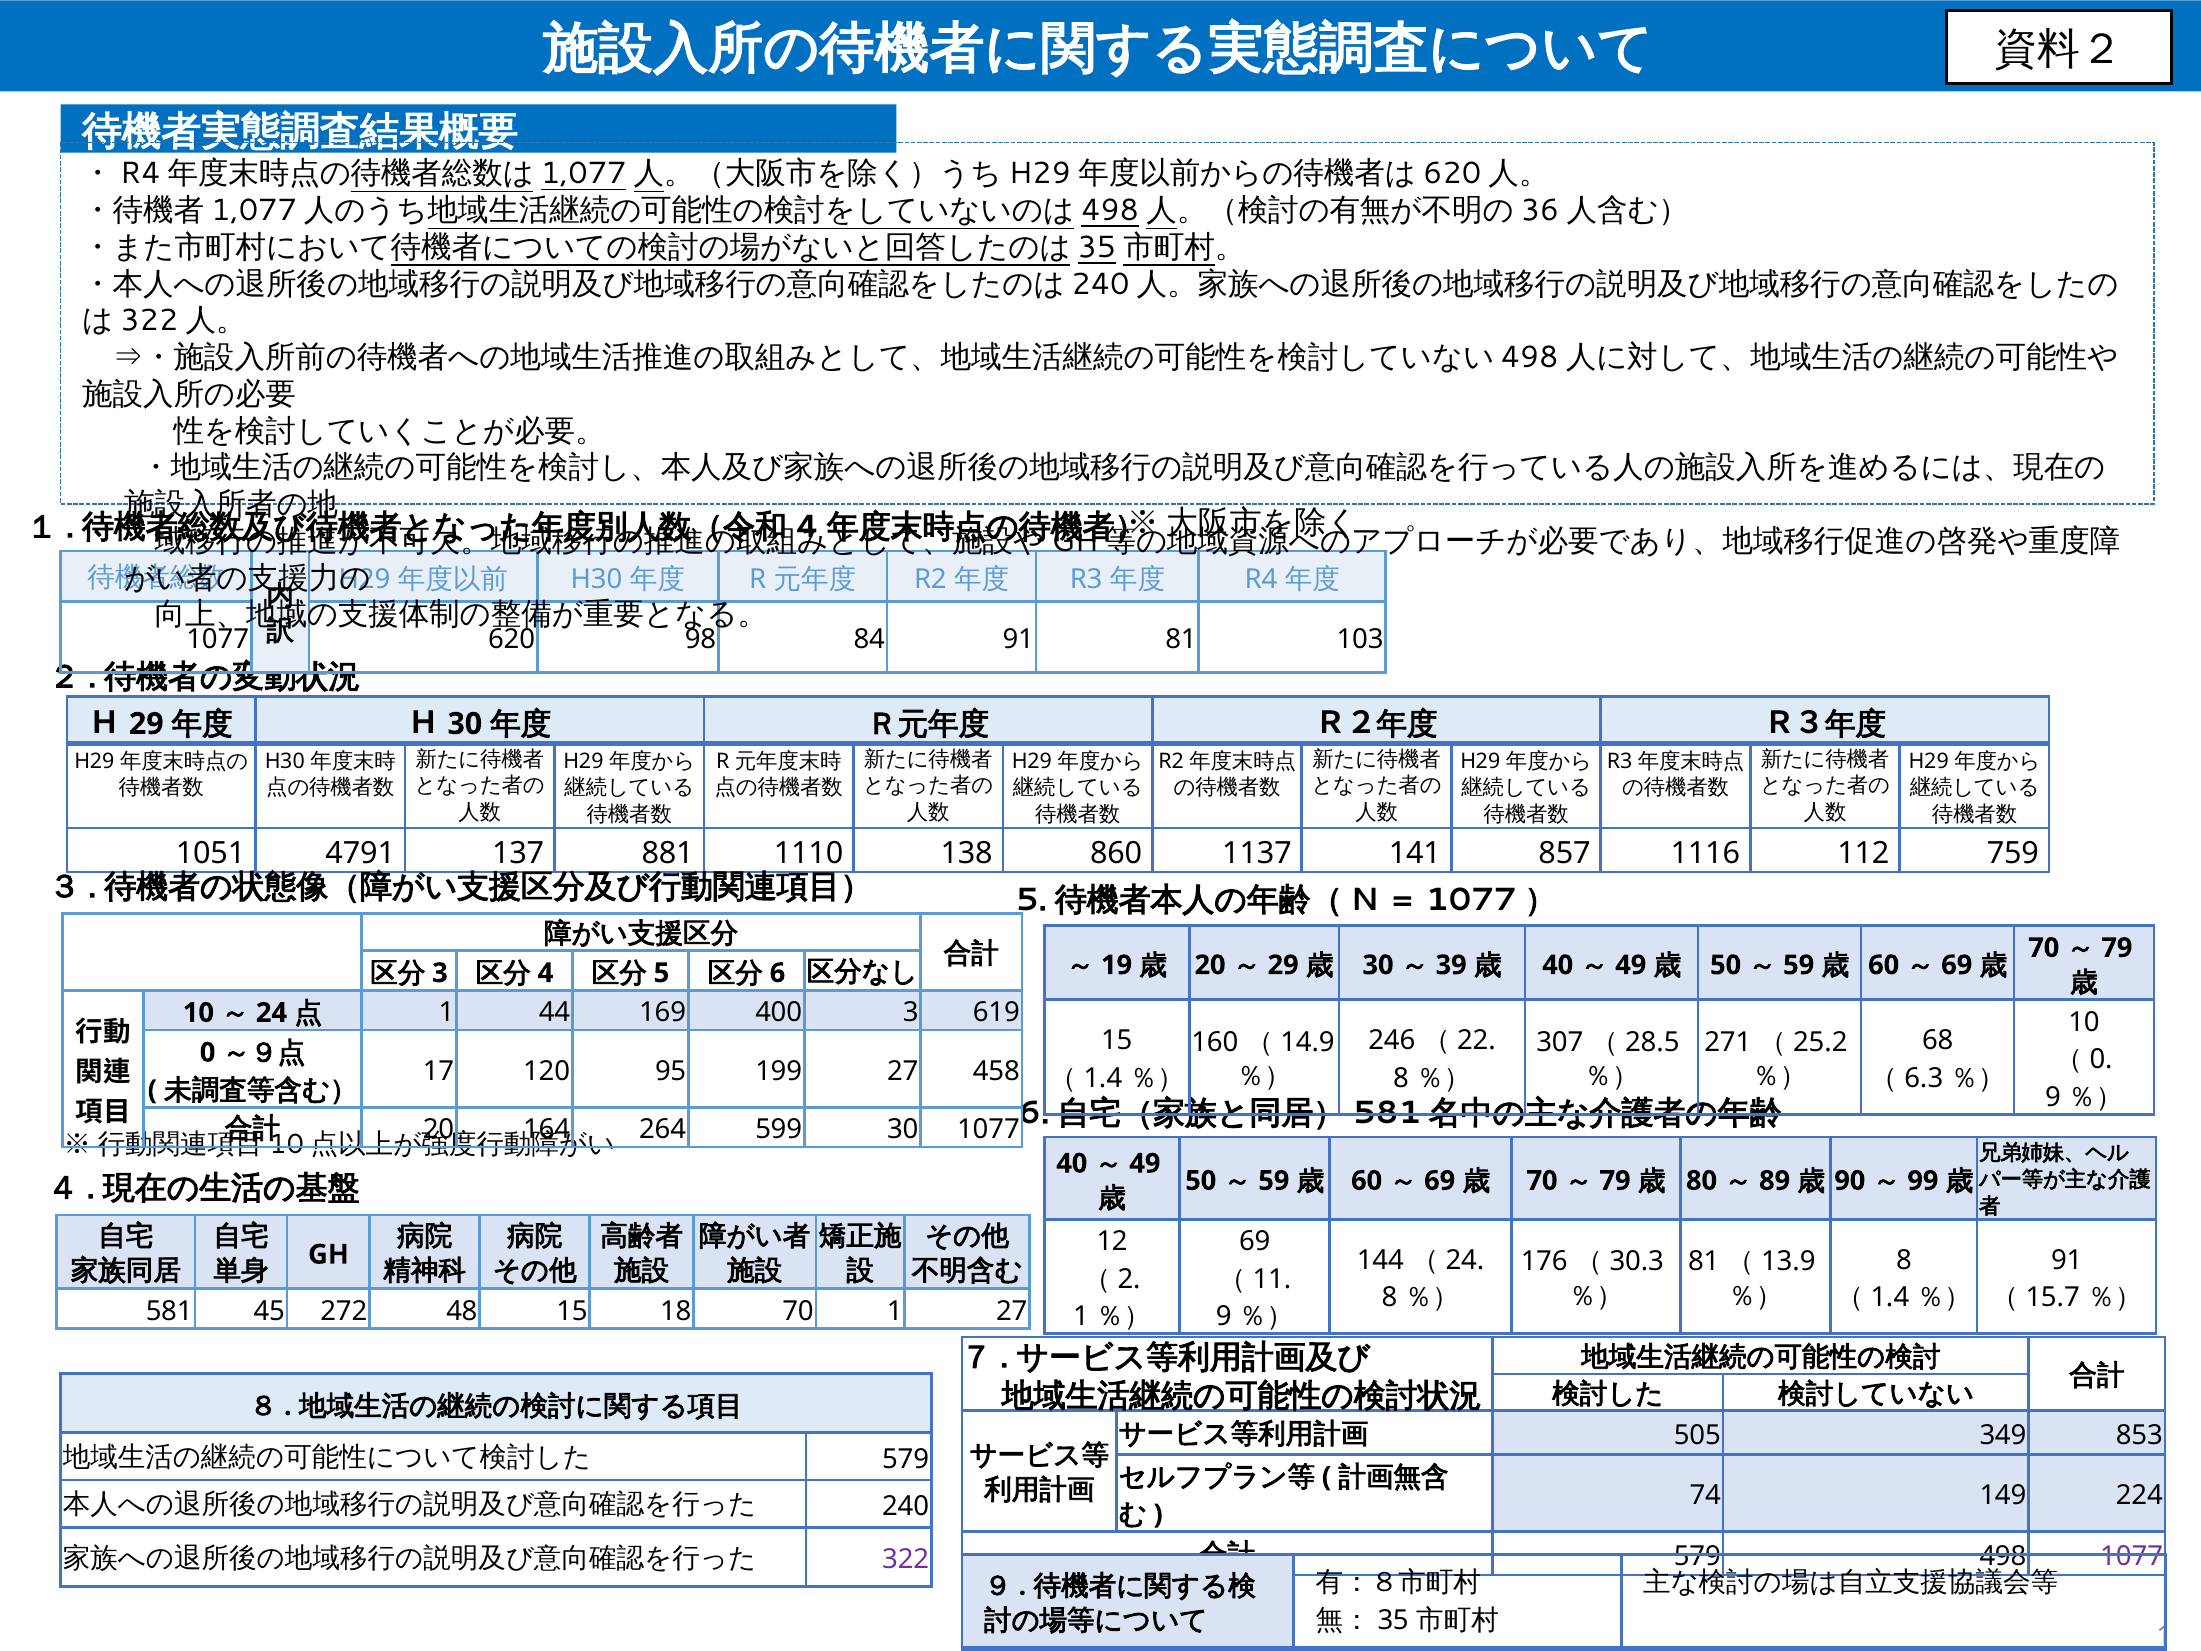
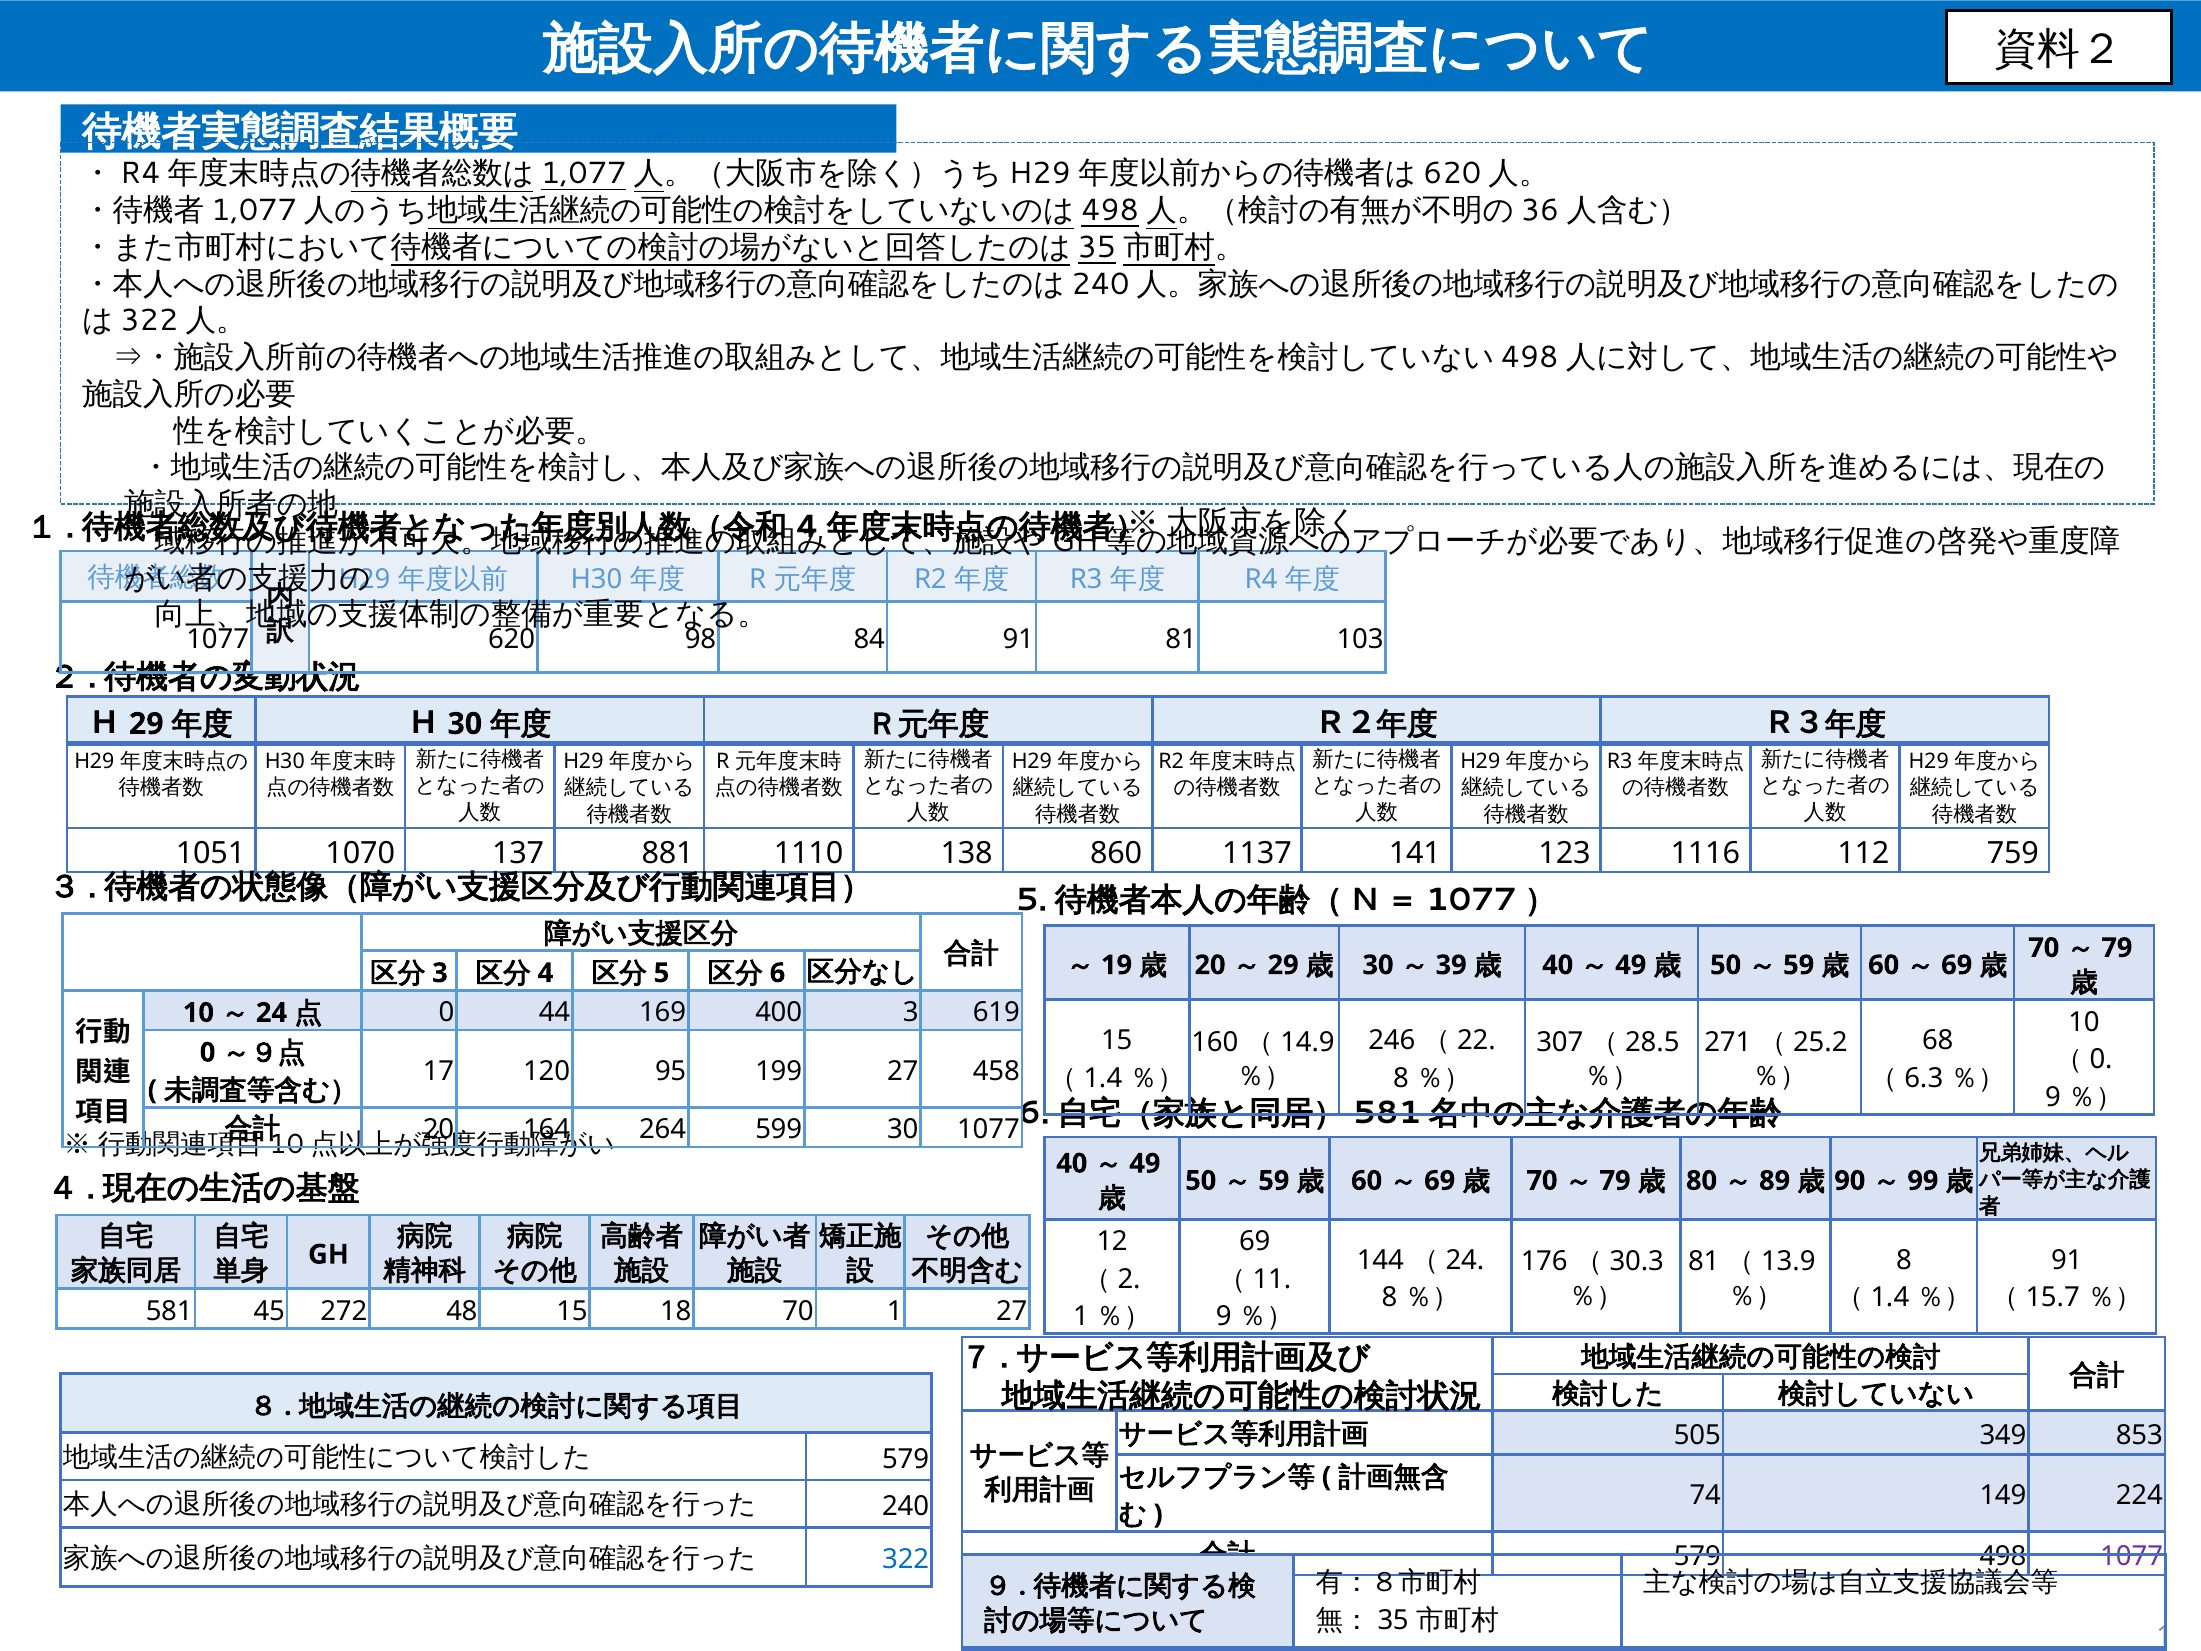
4791: 4791 -> 1070 (360, 853)
857: 857 -> 123 (1565, 853)
1: 1 -> 0 (447, 1013)
322 colour: purple -> blue (906, 1559)
